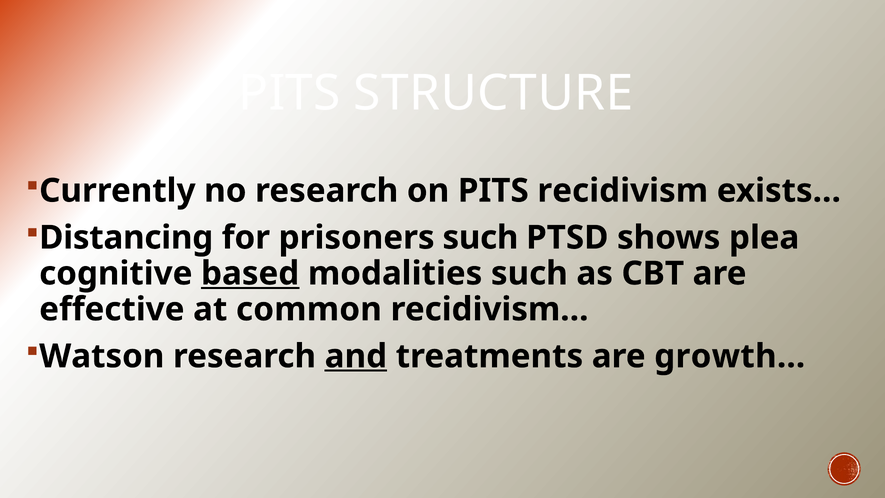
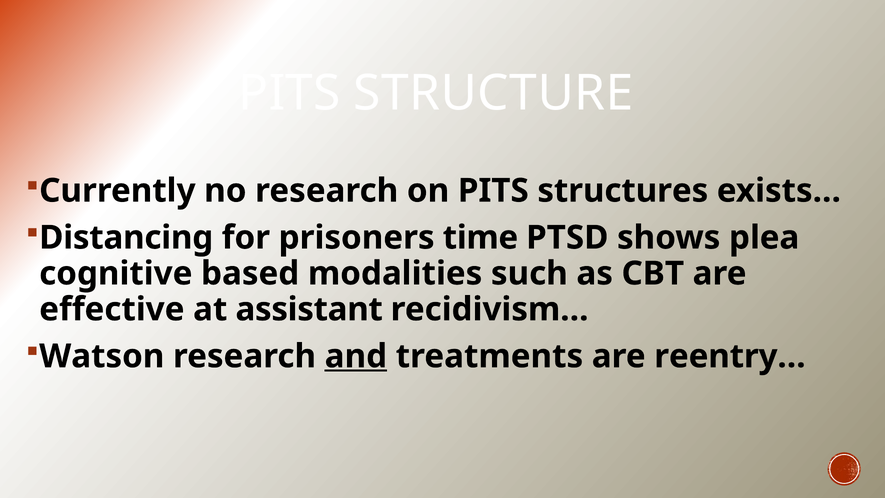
recidivism: recidivism -> structures (623, 191)
prisoners such: such -> time (480, 238)
based underline: present -> none (250, 273)
common: common -> assistant (309, 309)
growth…: growth… -> reentry… (730, 356)
